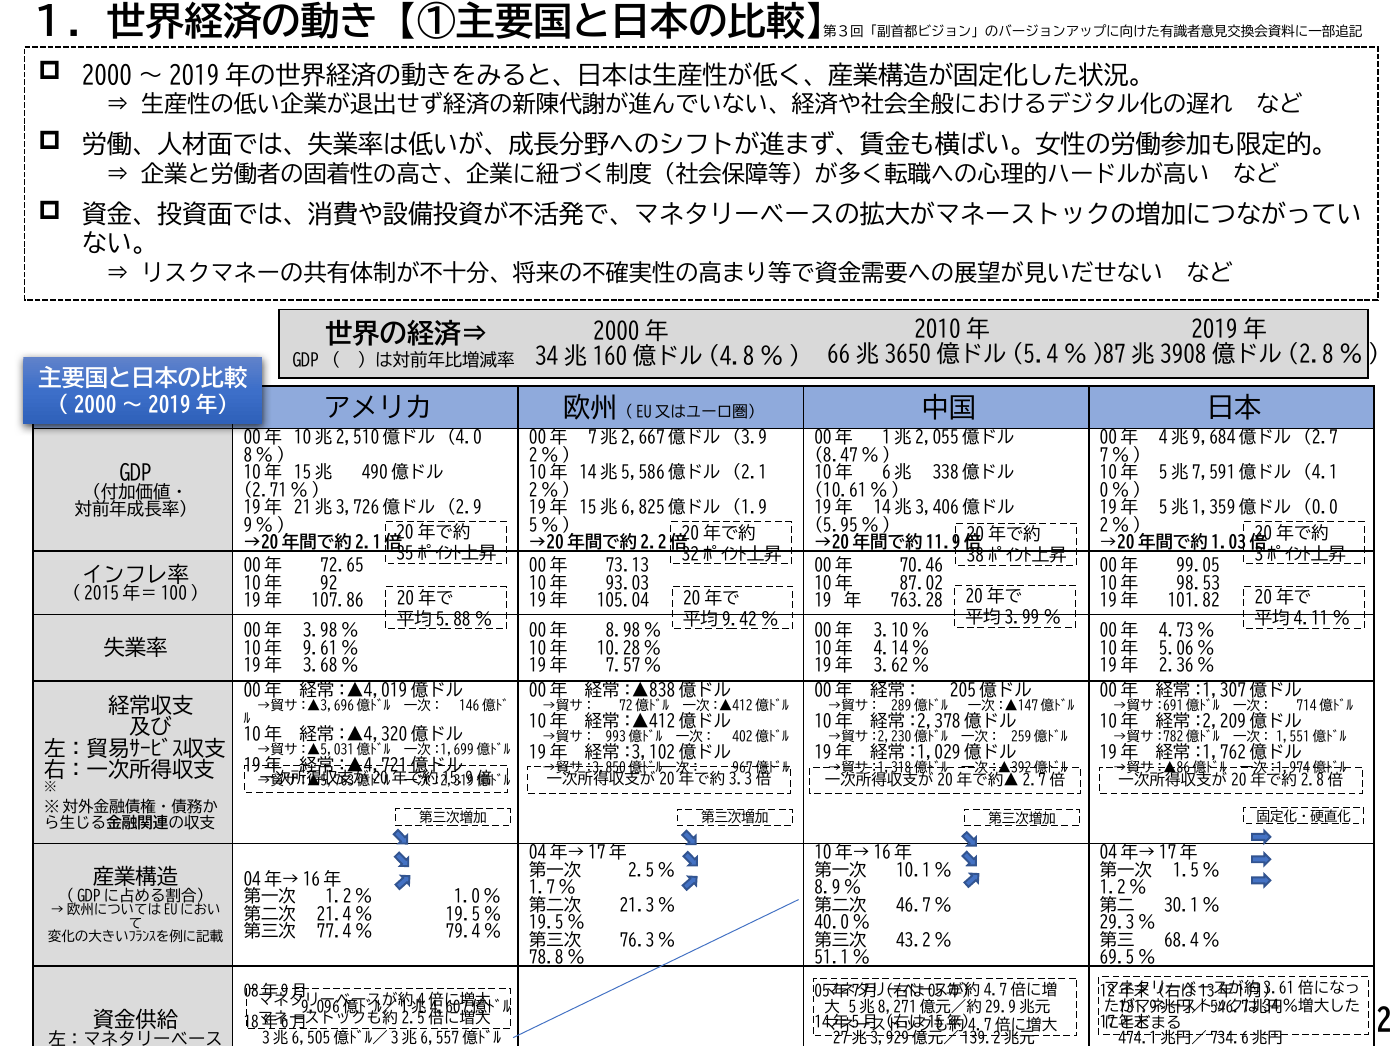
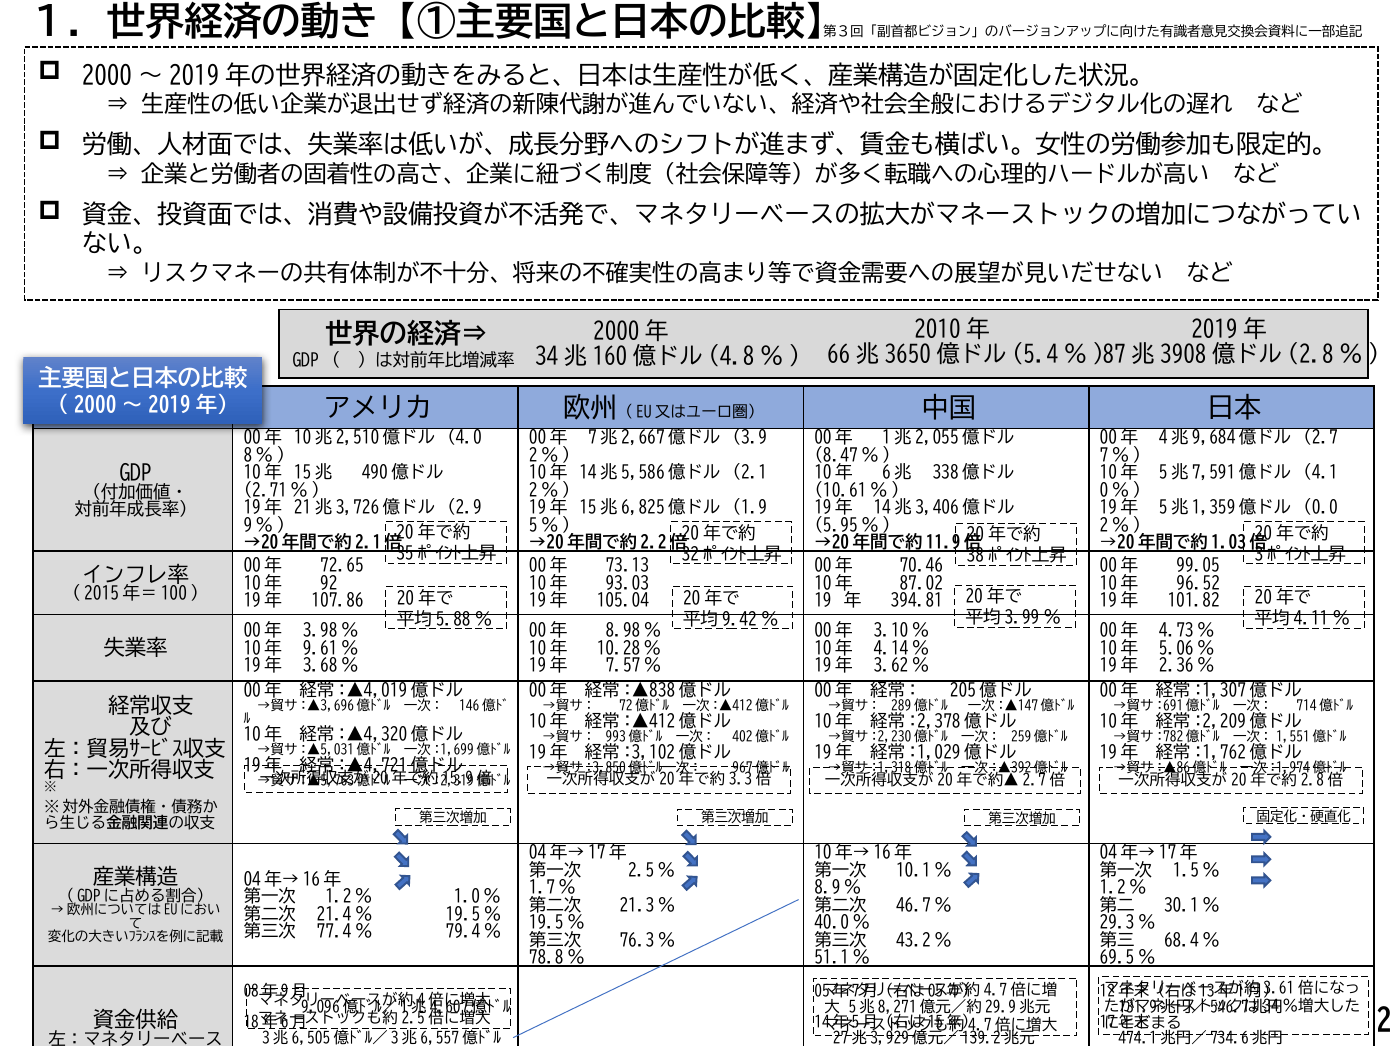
98.53: 98.53 -> 96.52 (1198, 583)
763.28: 763.28 -> 394.81 (917, 601)
